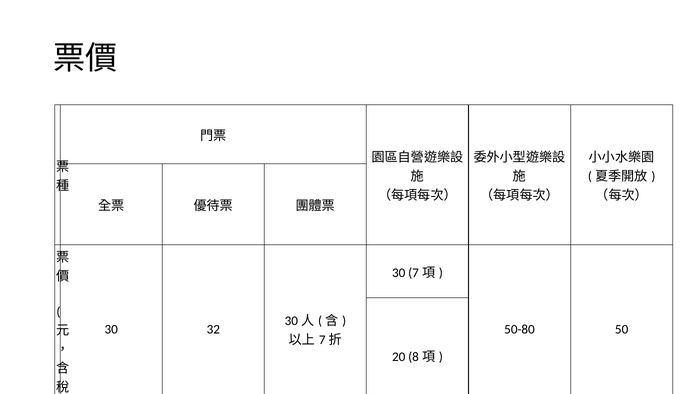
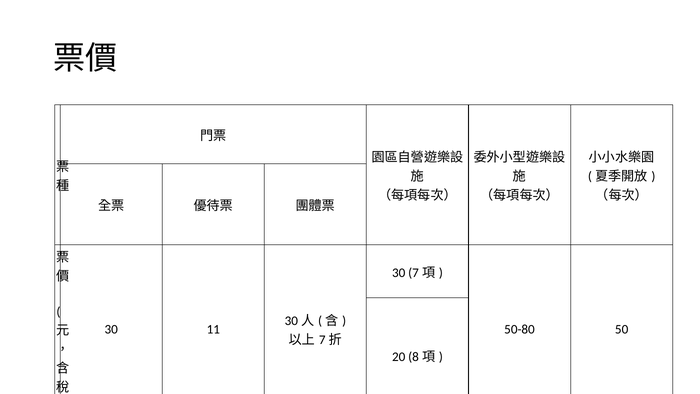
32: 32 -> 11 (213, 329)
